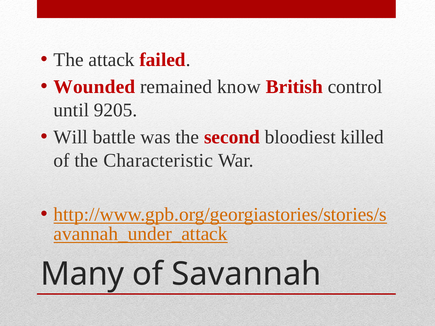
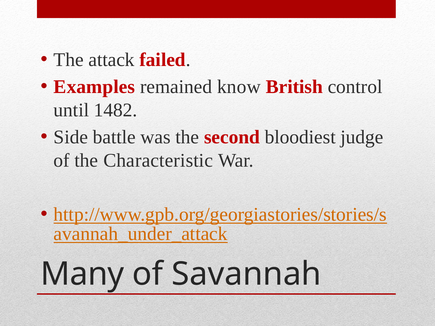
Wounded: Wounded -> Examples (94, 87)
9205: 9205 -> 1482 (116, 110)
Will: Will -> Side (71, 137)
killed: killed -> judge (362, 137)
